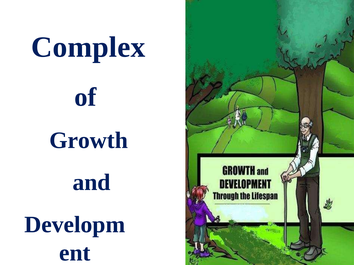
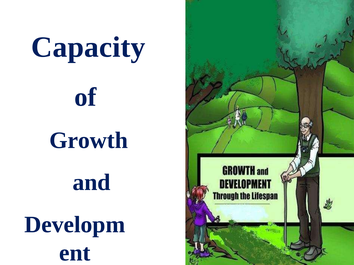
Complex: Complex -> Capacity (88, 47)
